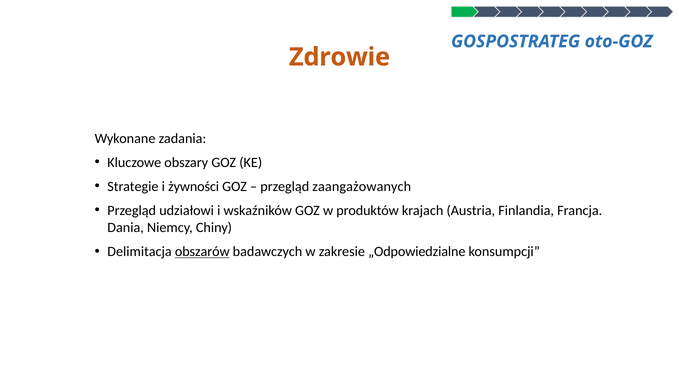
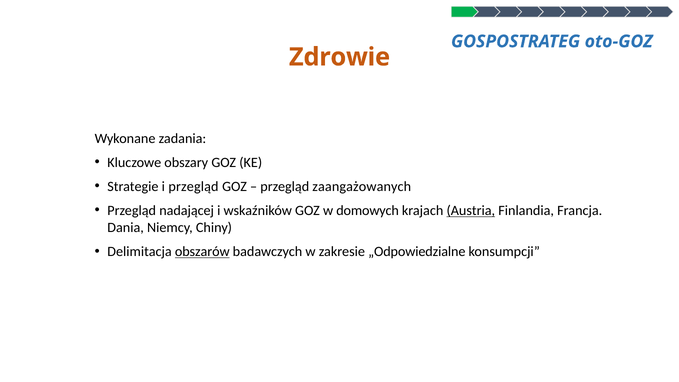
i żywności: żywności -> przegląd (193, 186)
udziałowi: udziałowi -> nadającej (187, 211)
produktów: produktów -> domowych (368, 211)
Austria underline: none -> present (471, 211)
